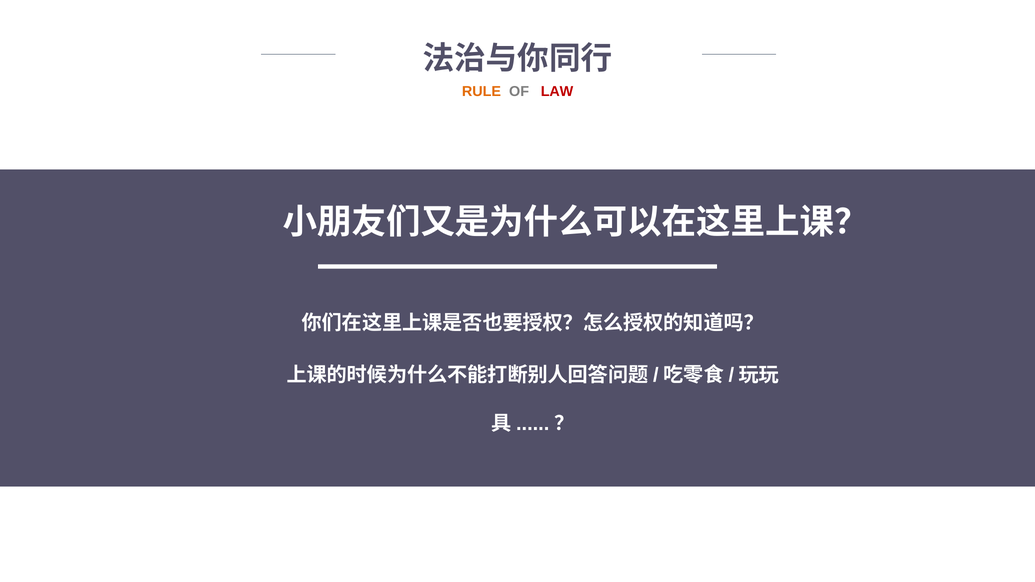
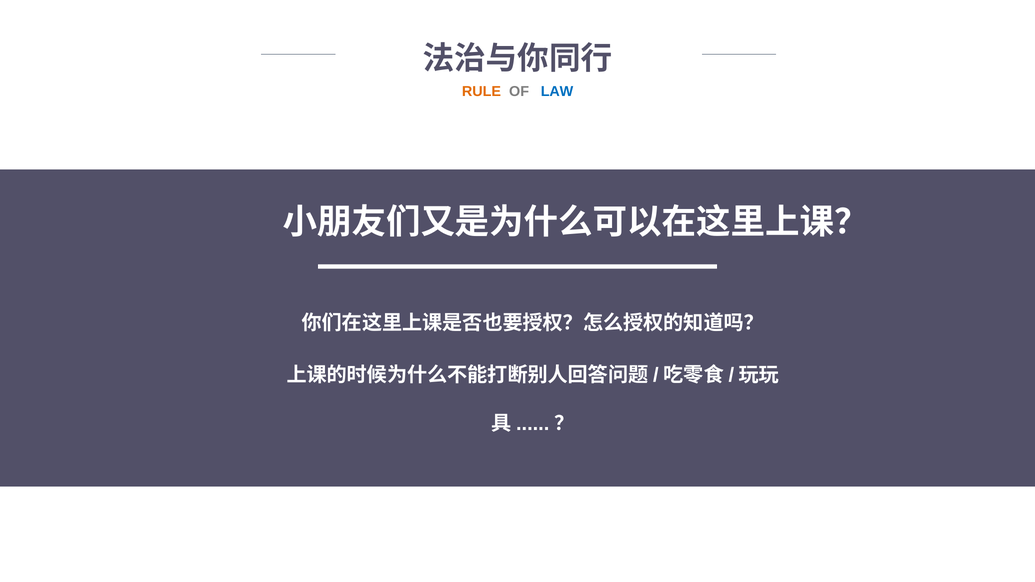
LAW colour: red -> blue (557, 91)
